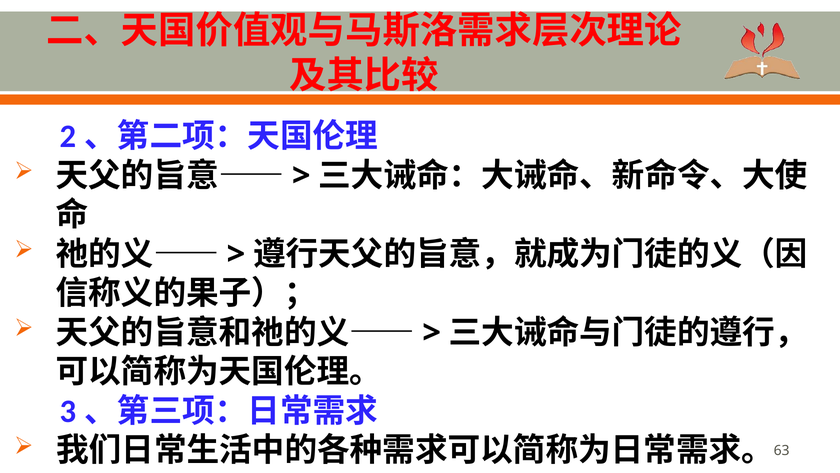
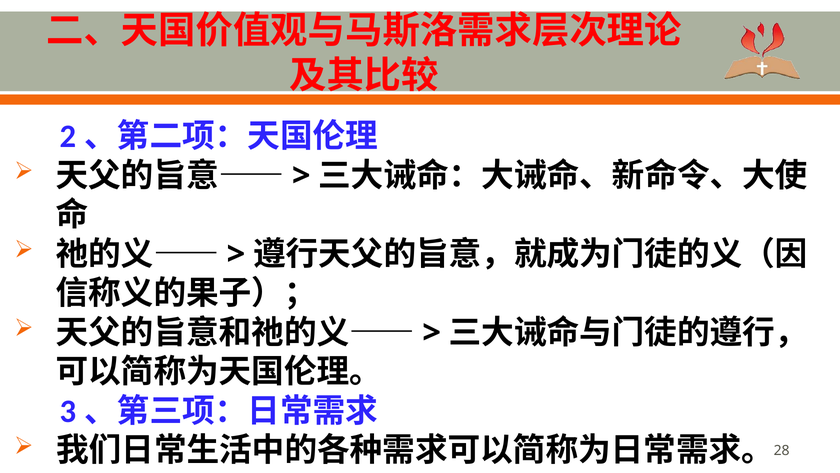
63: 63 -> 28 (782, 450)
